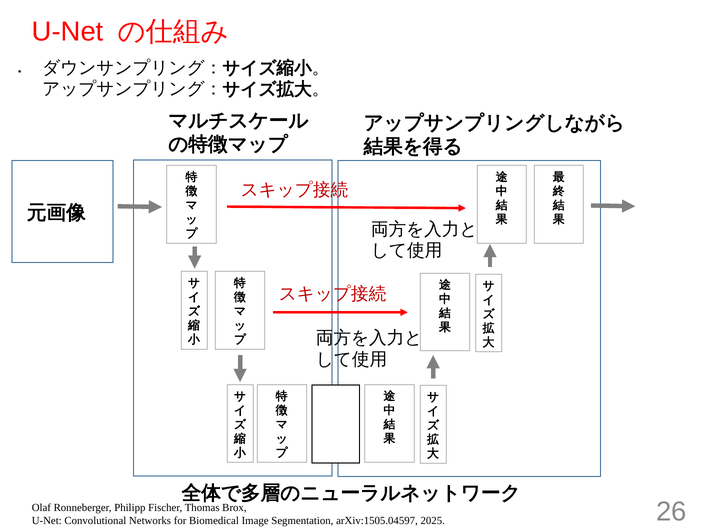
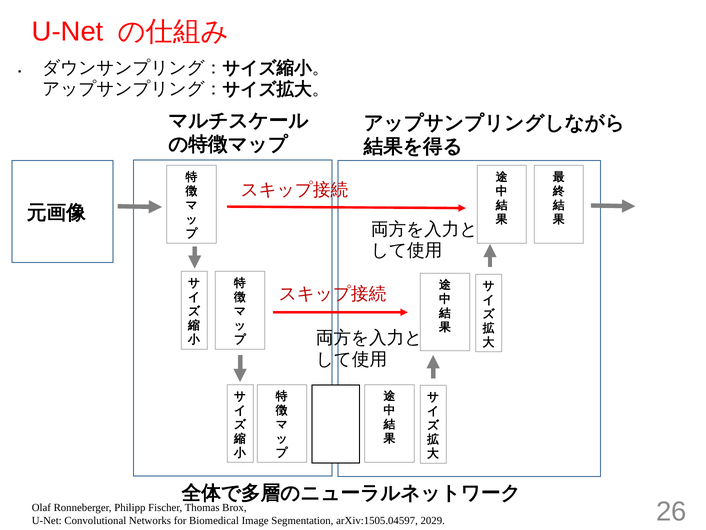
2025: 2025 -> 2029 (433, 520)
